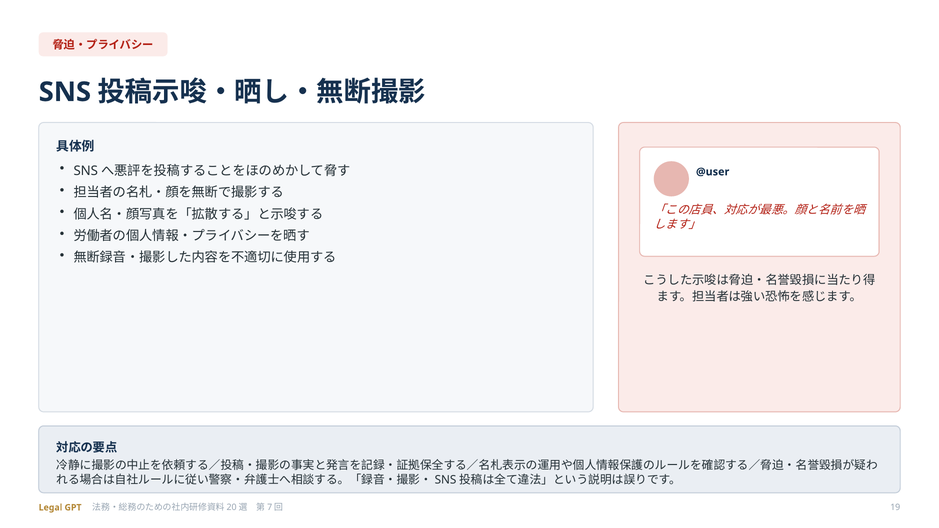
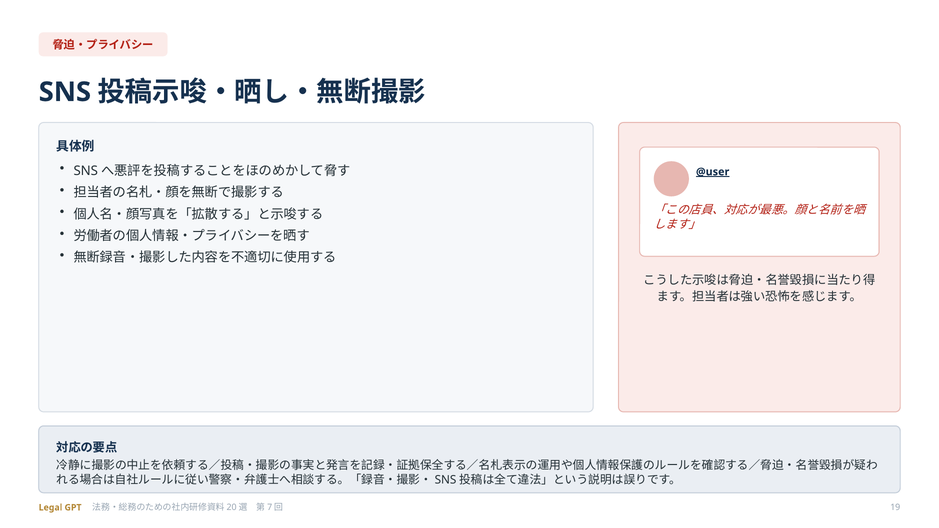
@user underline: none -> present (713, 172)
